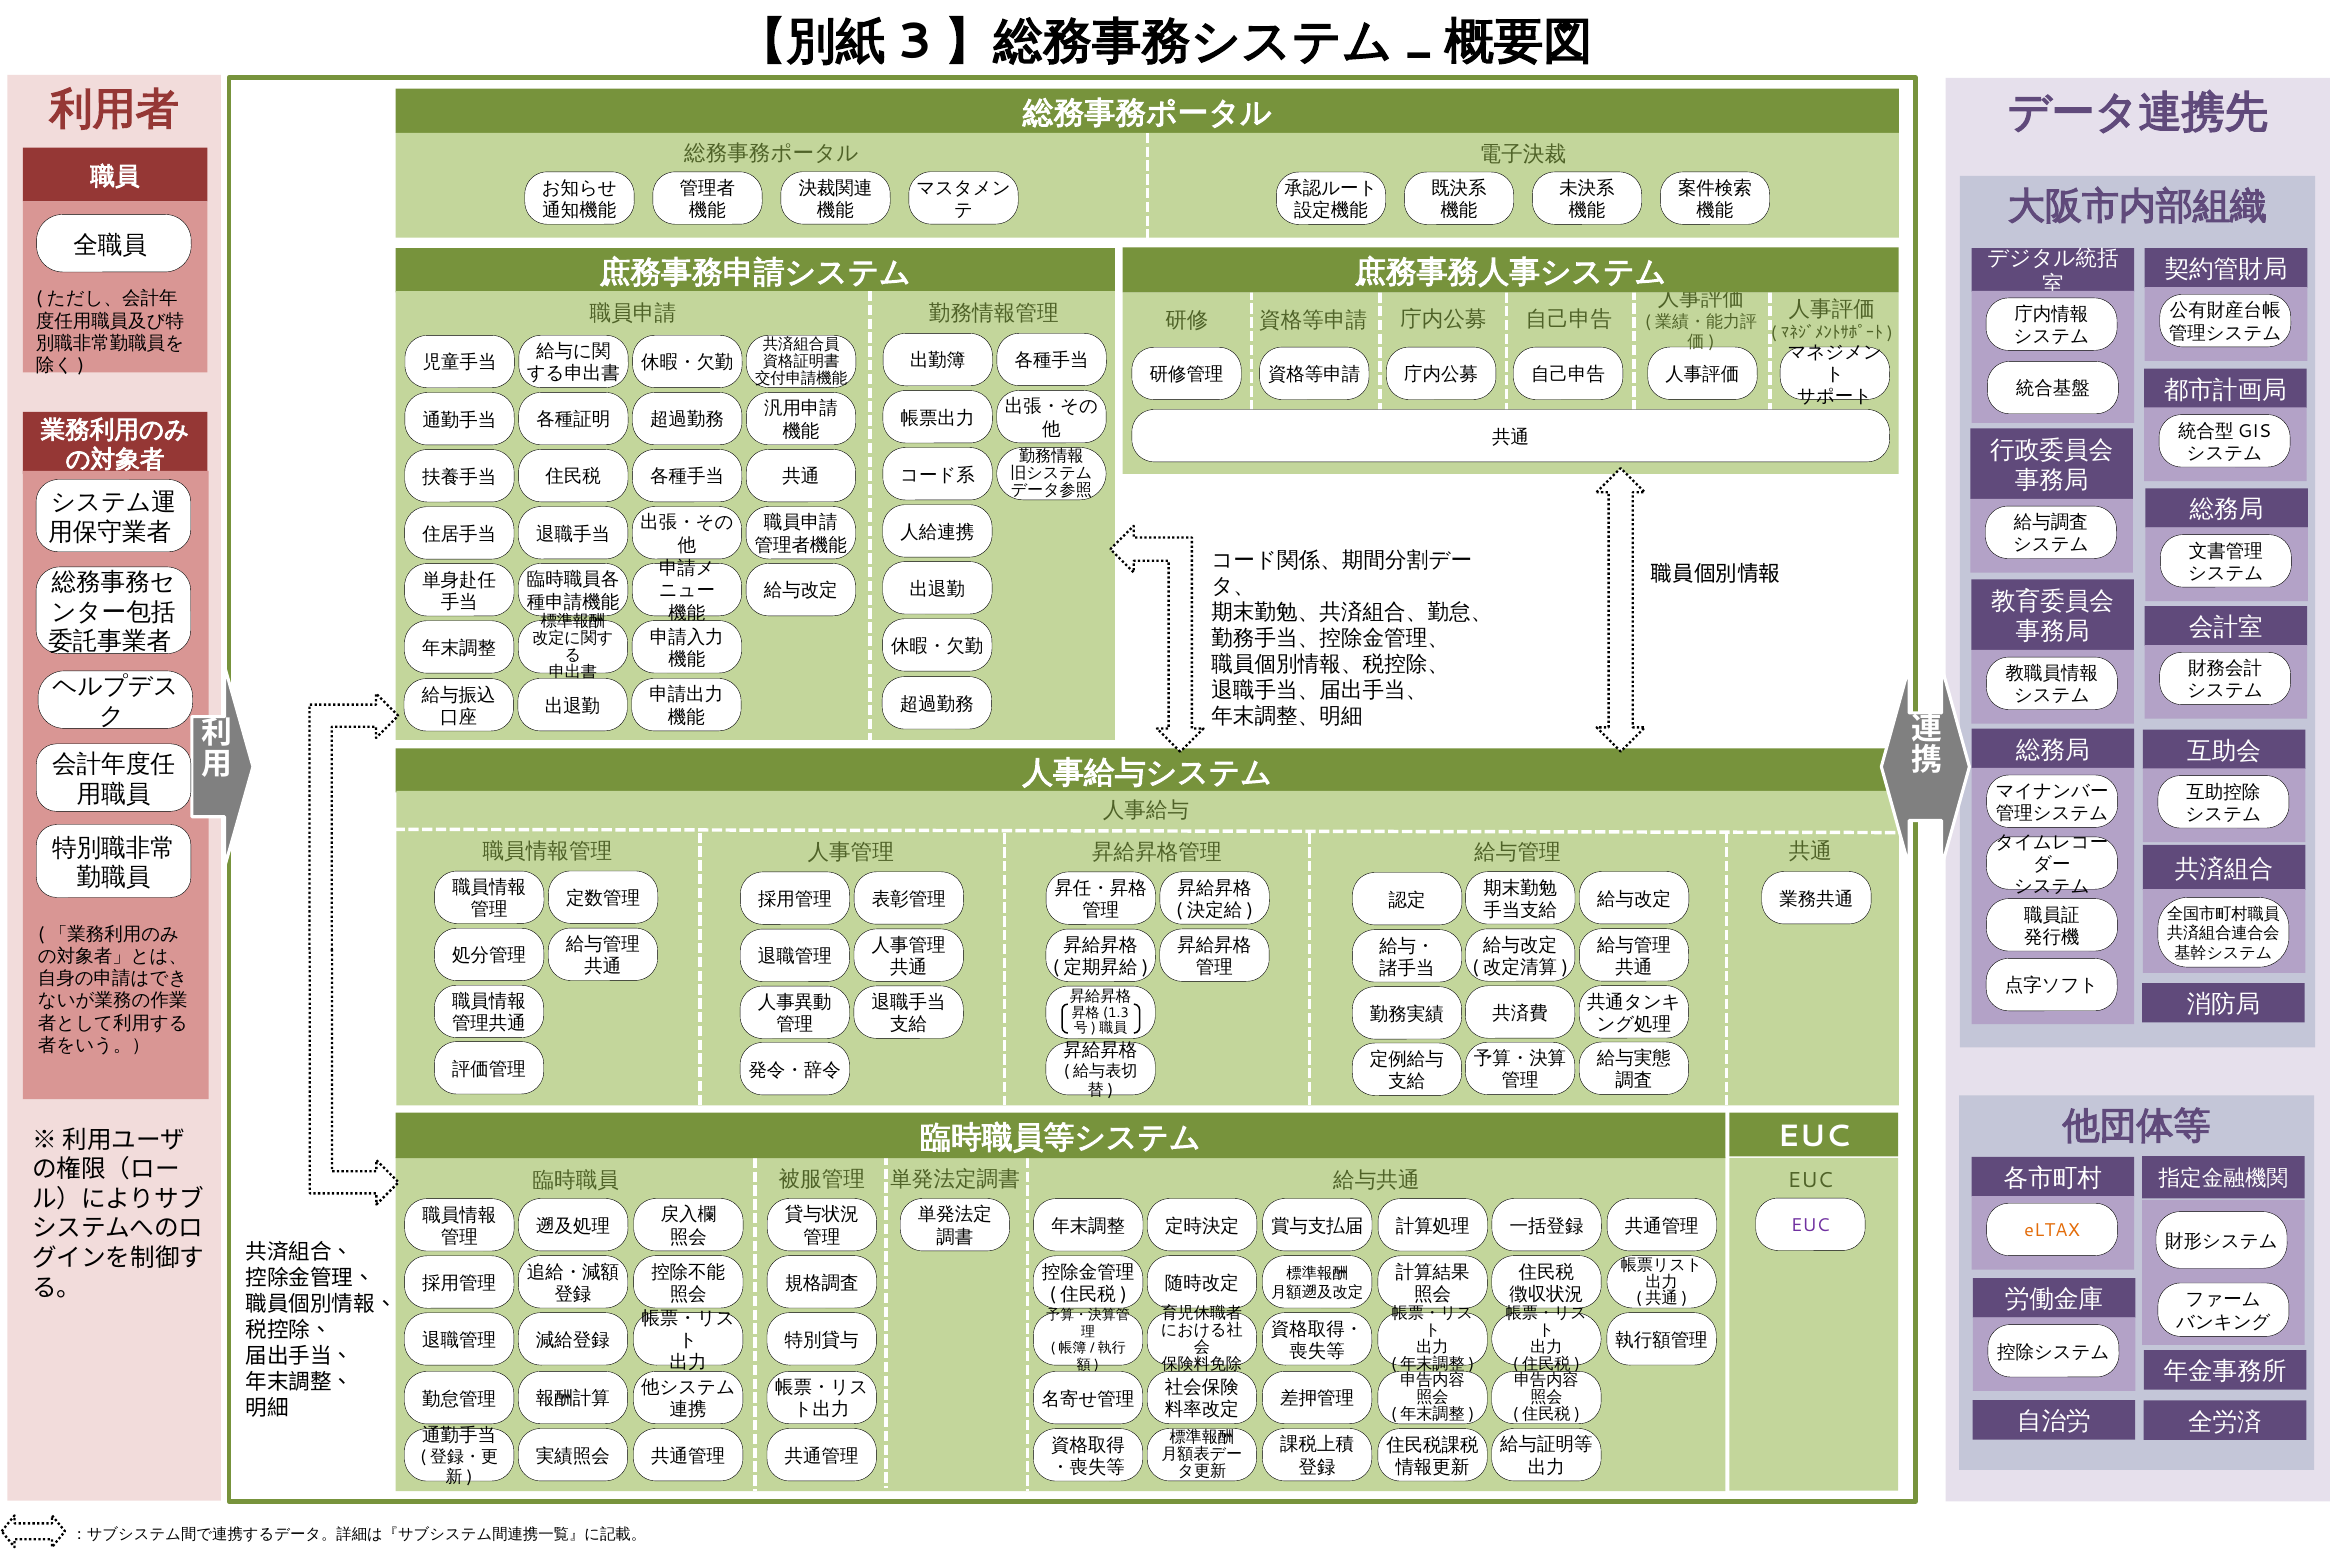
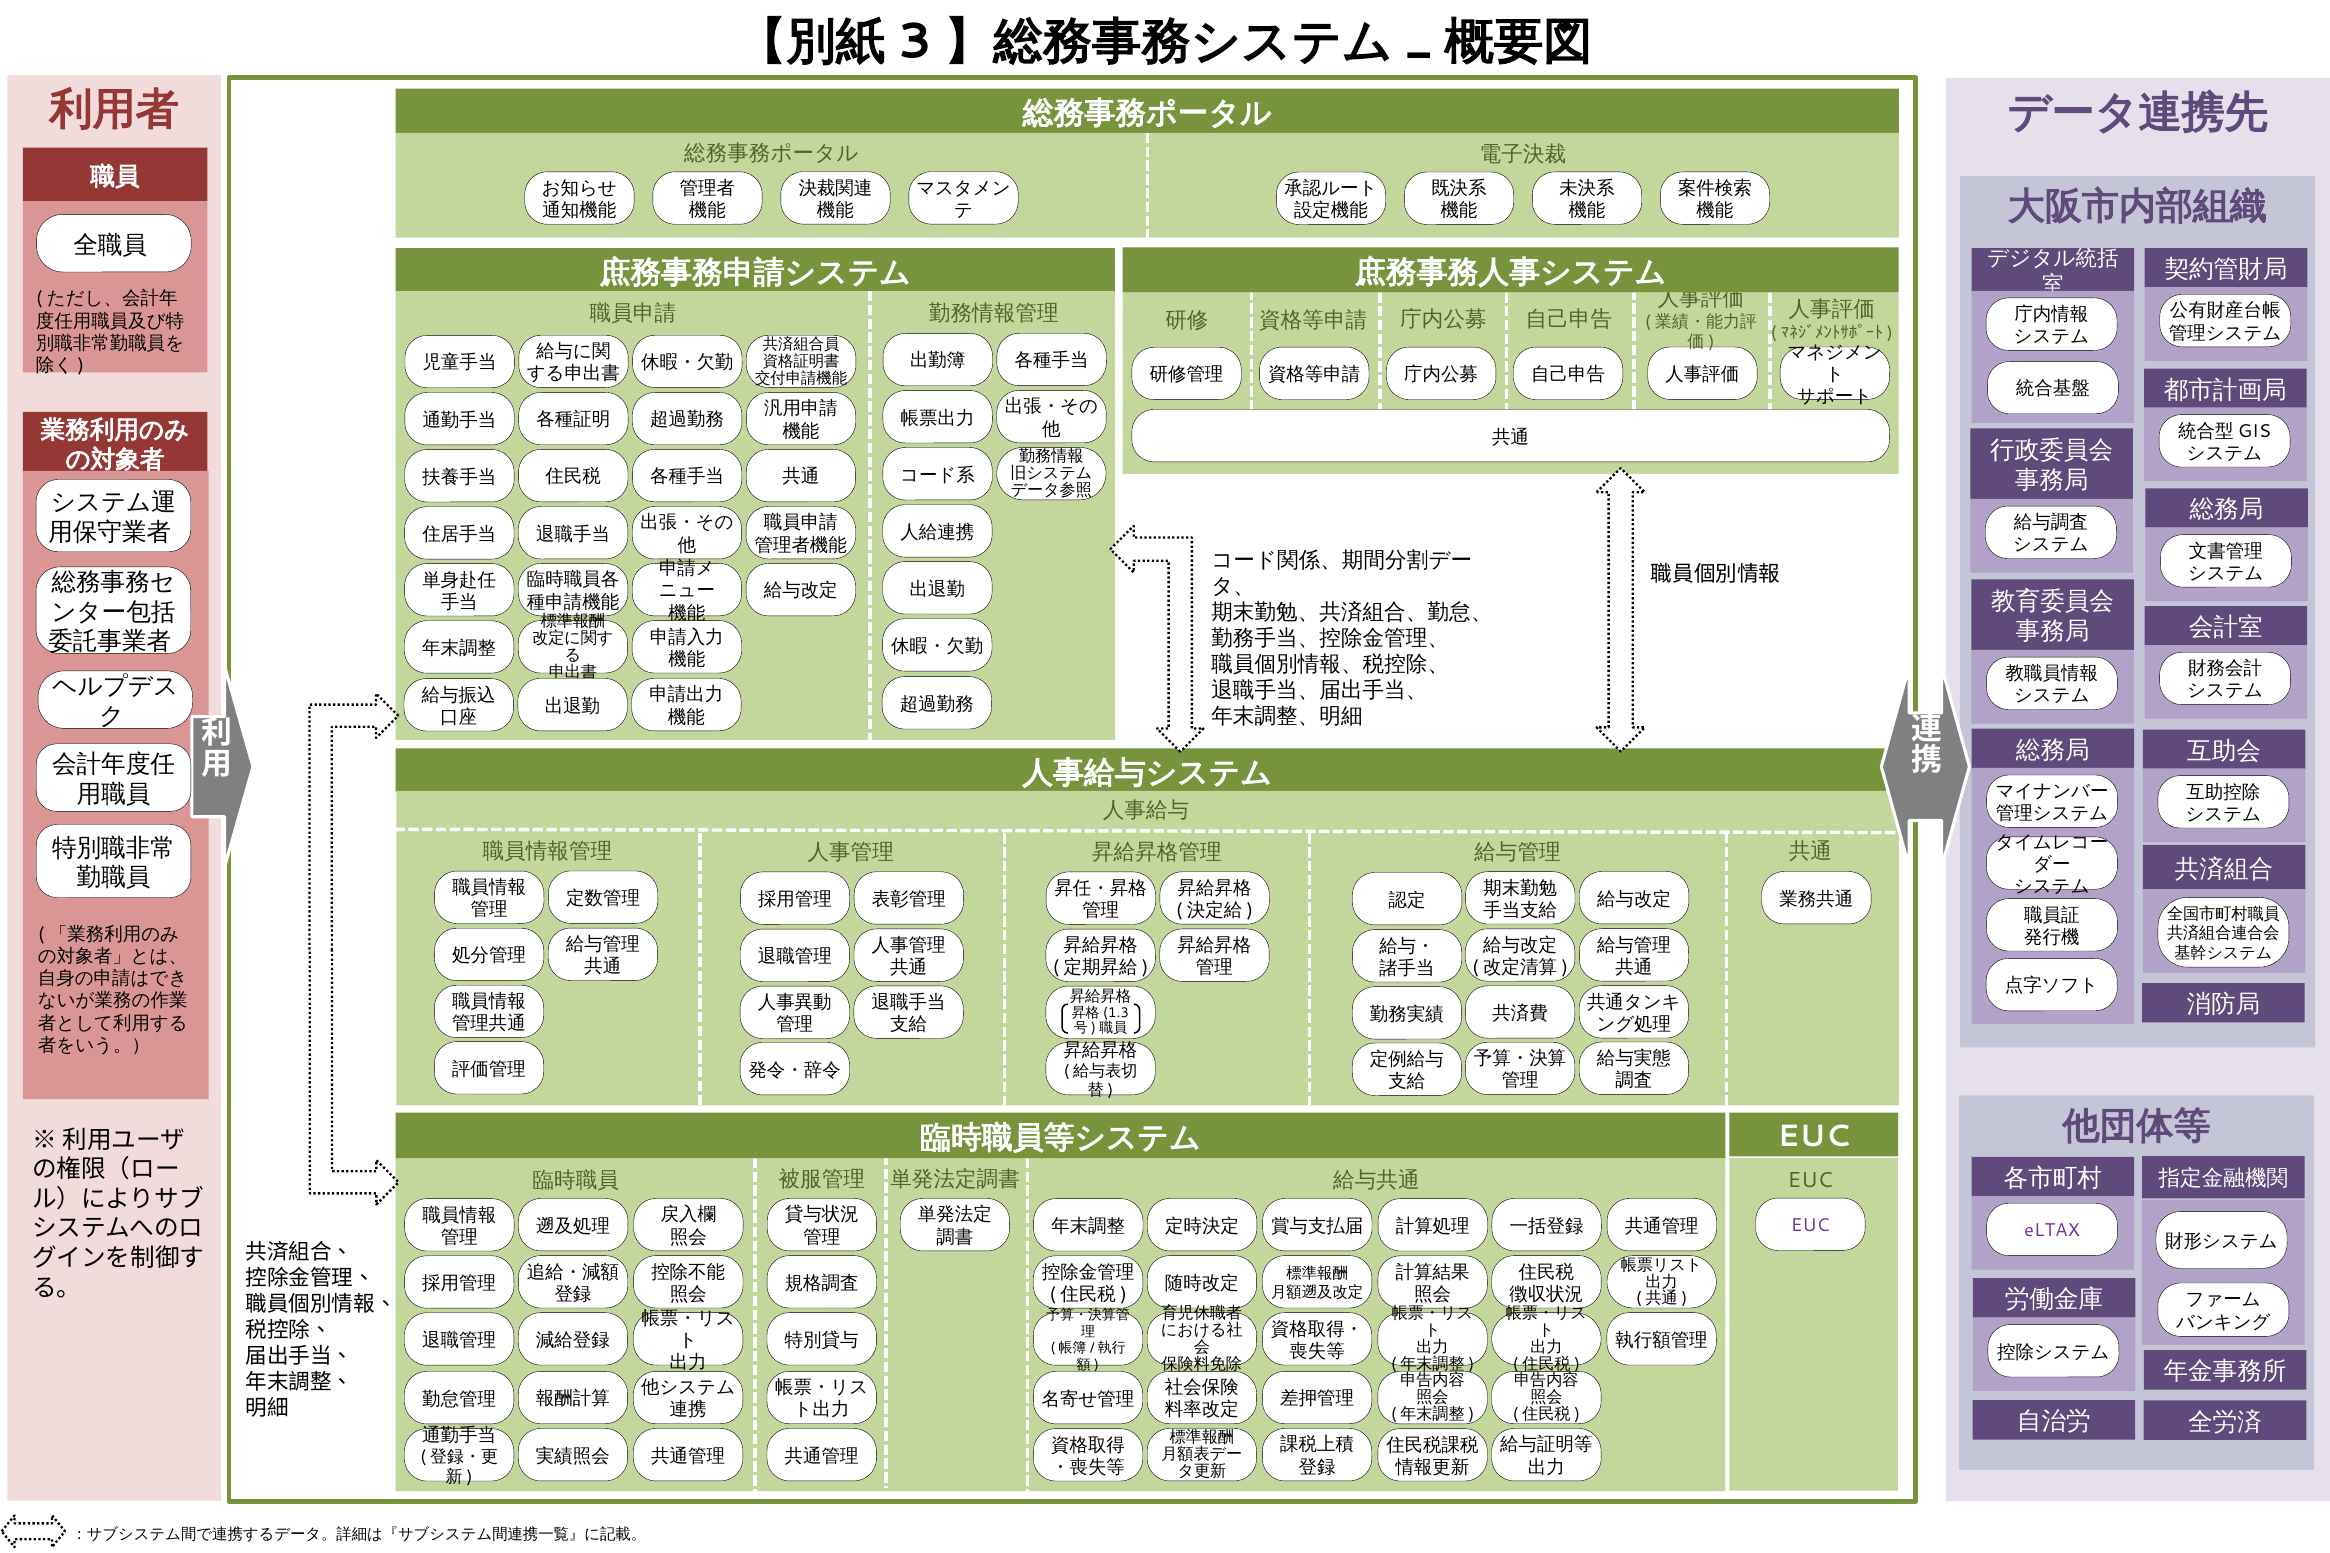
eLTAX colour: orange -> purple (2052, 1231)
